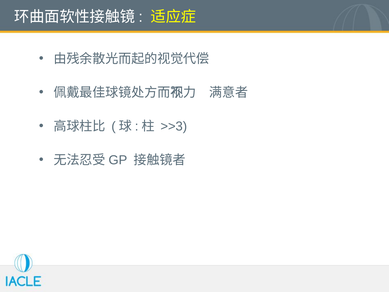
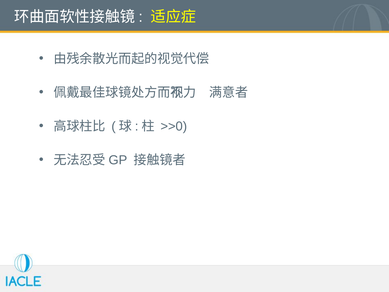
>>3: >>3 -> >>0 (174, 126)
